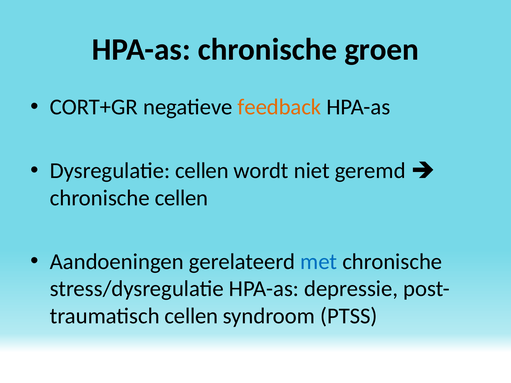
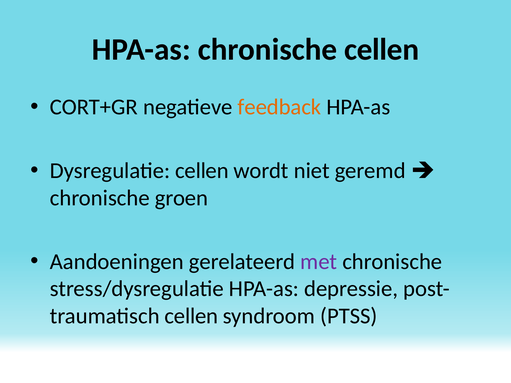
chronische groen: groen -> cellen (382, 49)
chronische cellen: cellen -> groen (181, 198)
met colour: blue -> purple (319, 262)
